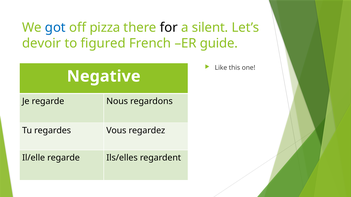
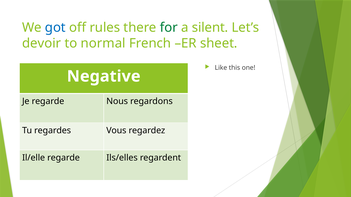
pizza: pizza -> rules (105, 28)
for colour: black -> green (169, 28)
figured: figured -> normal (103, 43)
guide: guide -> sheet (219, 43)
